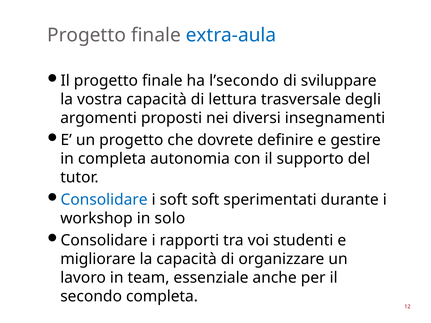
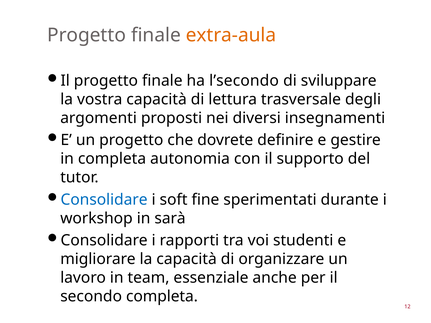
extra-aula colour: blue -> orange (231, 35)
soft soft: soft -> fine (205, 200)
solo: solo -> sarà (170, 218)
